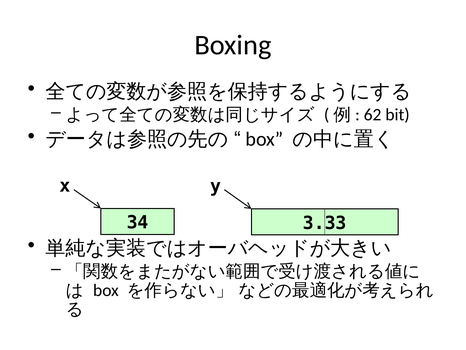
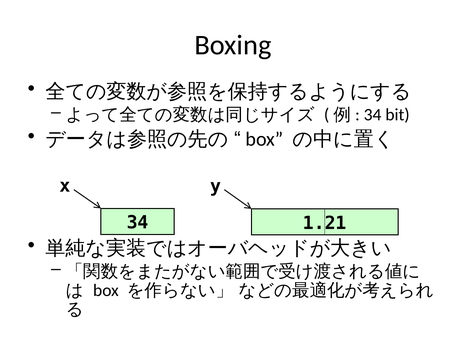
62: 62 -> 34 (373, 115)
3.33: 3.33 -> 1.21 (325, 223)
